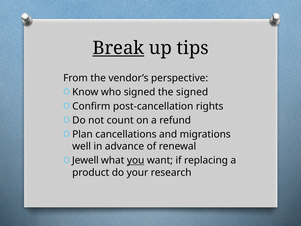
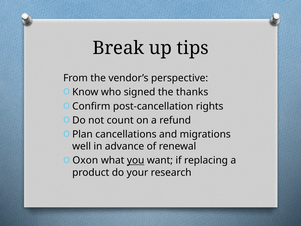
Break underline: present -> none (118, 48)
the signed: signed -> thanks (192, 92)
Jewell: Jewell -> Oxon (85, 160)
